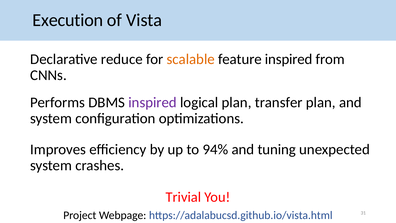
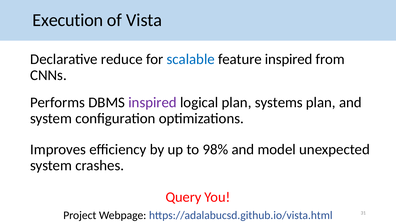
scalable colour: orange -> blue (191, 59)
transfer: transfer -> systems (279, 102)
94%: 94% -> 98% (215, 149)
tuning: tuning -> model (277, 149)
Trivial: Trivial -> Query (183, 197)
